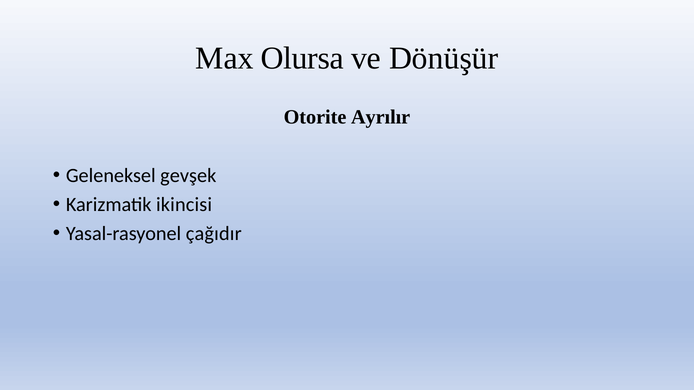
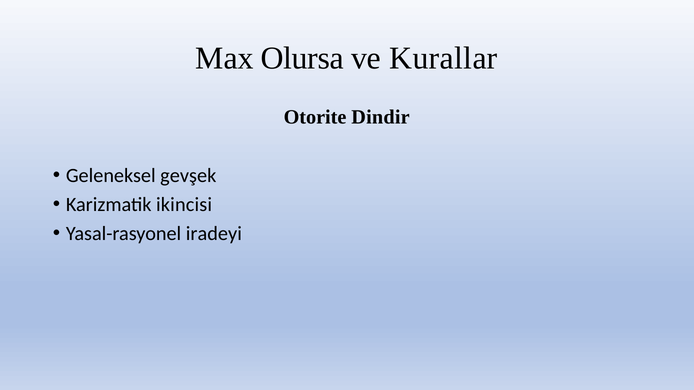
Dönüşür: Dönüşür -> Kurallar (444, 58)
Ayrılır: Ayrılır -> Dindir (380, 117)
çağıdır: çağıdır -> iradeyi (214, 234)
